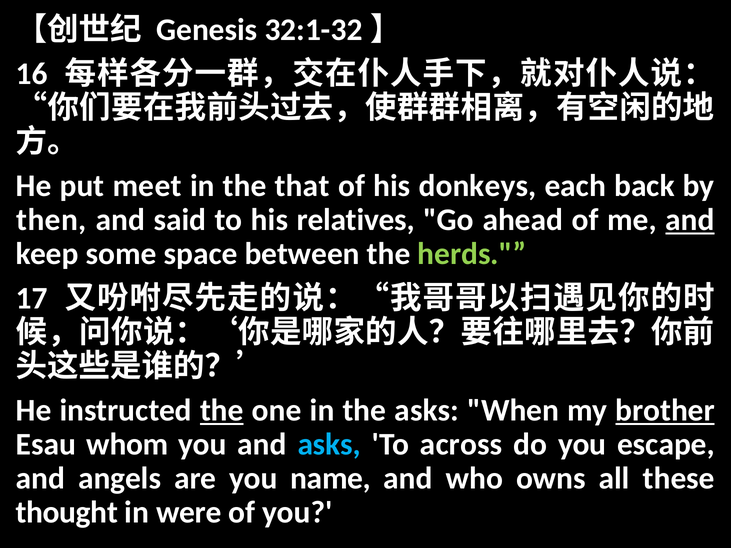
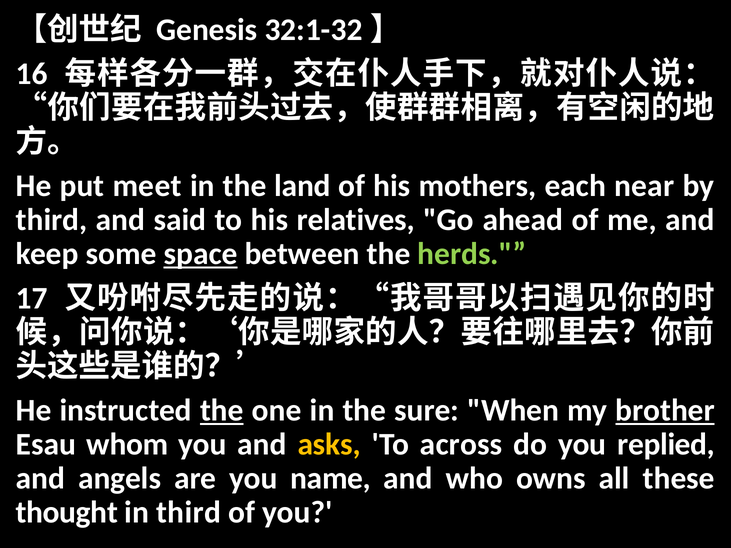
that: that -> land (302, 186)
donkeys: donkeys -> mothers (477, 186)
back: back -> near (644, 186)
then: then -> third (52, 220)
and underline: present -> none (690, 220)
space underline: none -> present (201, 254)
the asks: asks -> sure (427, 411)
asks colour: light blue -> yellow (329, 445)
escape: escape -> replied (666, 445)
in were: were -> third (189, 513)
